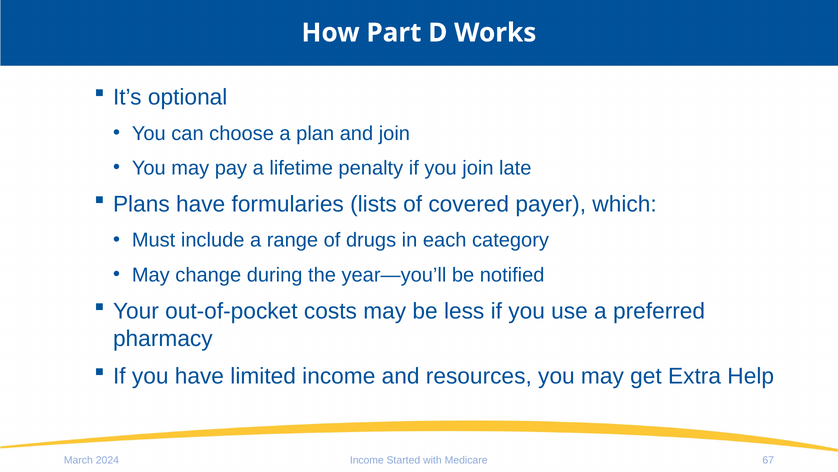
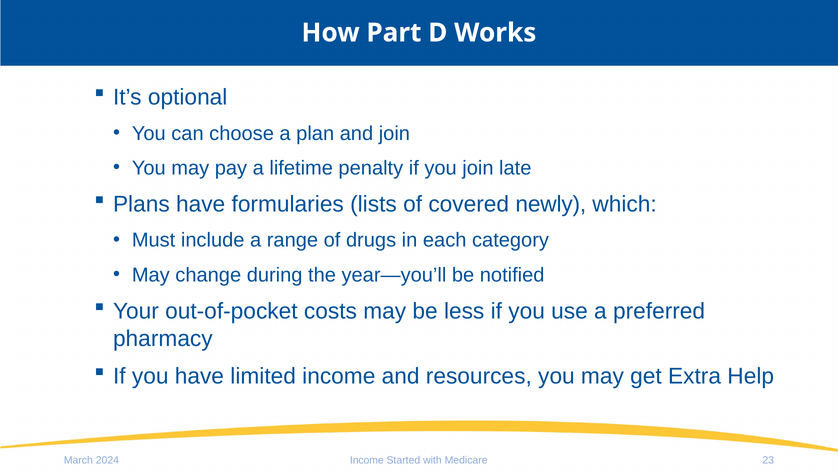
payer: payer -> newly (551, 204)
67: 67 -> 23 (768, 459)
